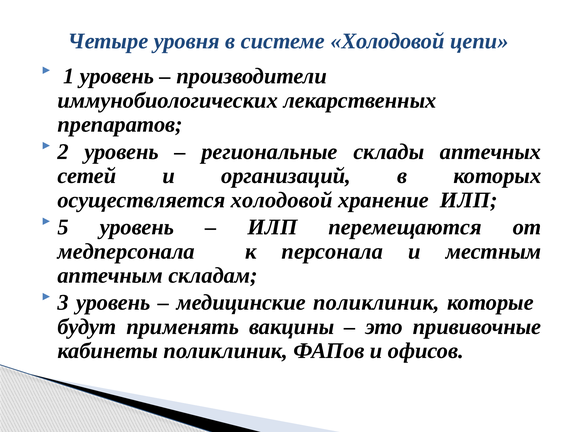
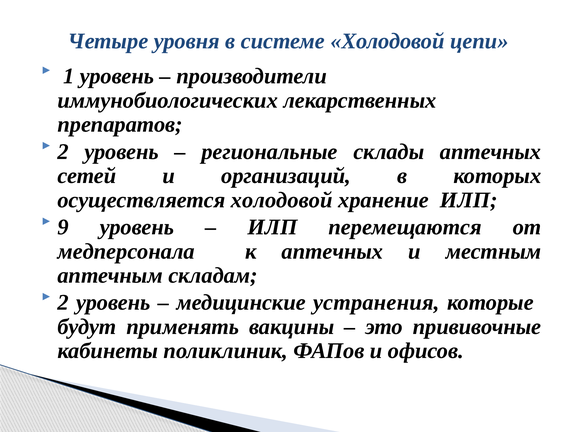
5: 5 -> 9 (63, 227)
к персонала: персонала -> аптечных (332, 251)
3: 3 -> 2 (63, 303)
медицинские поликлиник: поликлиник -> устранения (376, 303)
